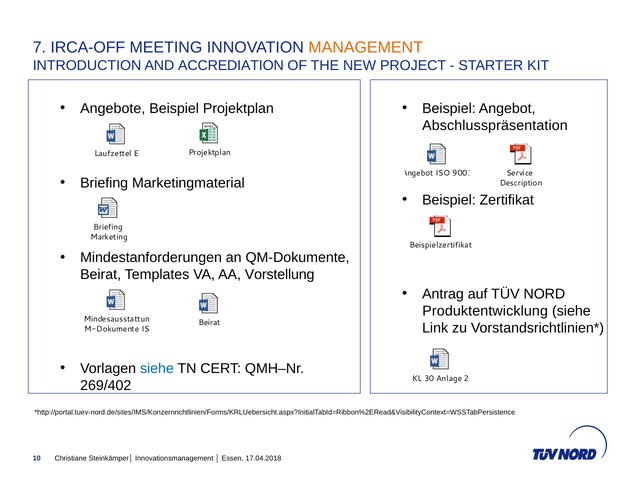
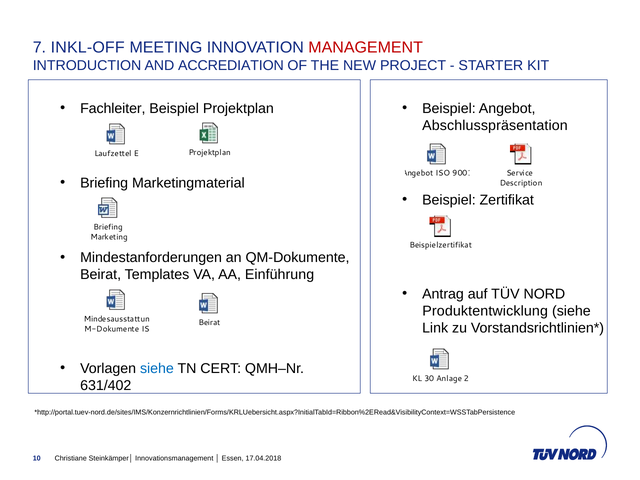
IRCA-OFF: IRCA-OFF -> INKL-OFF (88, 48)
MANAGEMENT colour: orange -> red (366, 48)
Angebote: Angebote -> Fachleiter (113, 108)
Vorstellung: Vorstellung -> Einführung (280, 275)
269/402: 269/402 -> 631/402 (106, 386)
